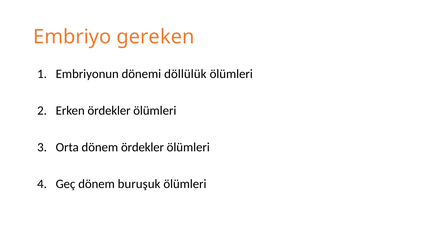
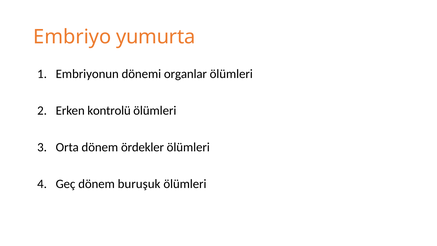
gereken: gereken -> yumurta (156, 37)
döllülük: döllülük -> organlar (185, 74)
Erken ördekler: ördekler -> kontrolü (109, 111)
